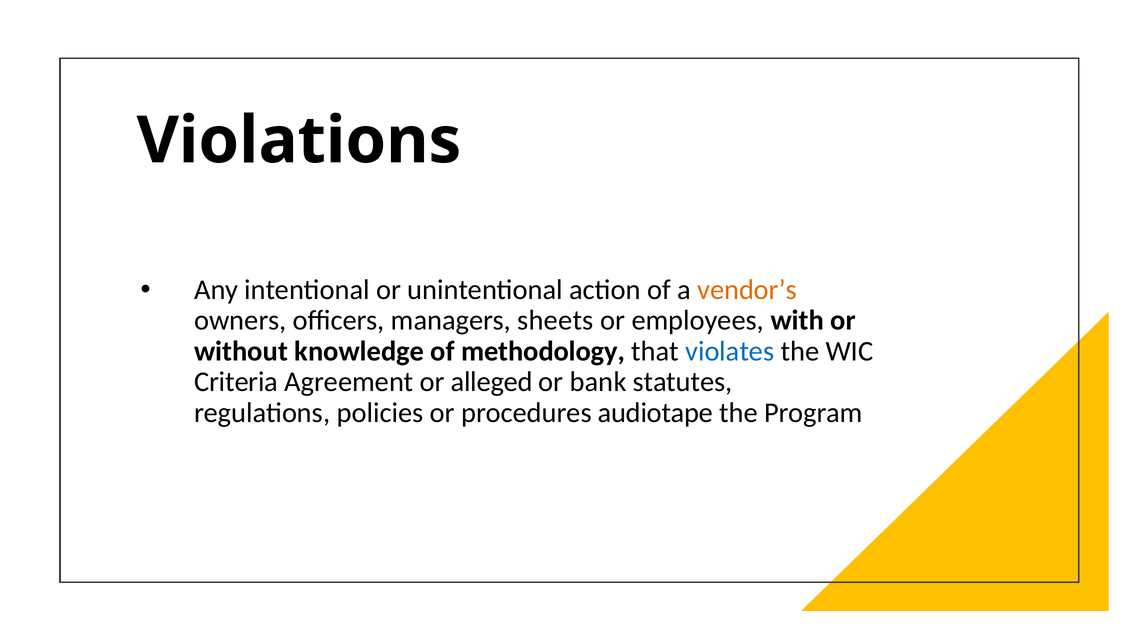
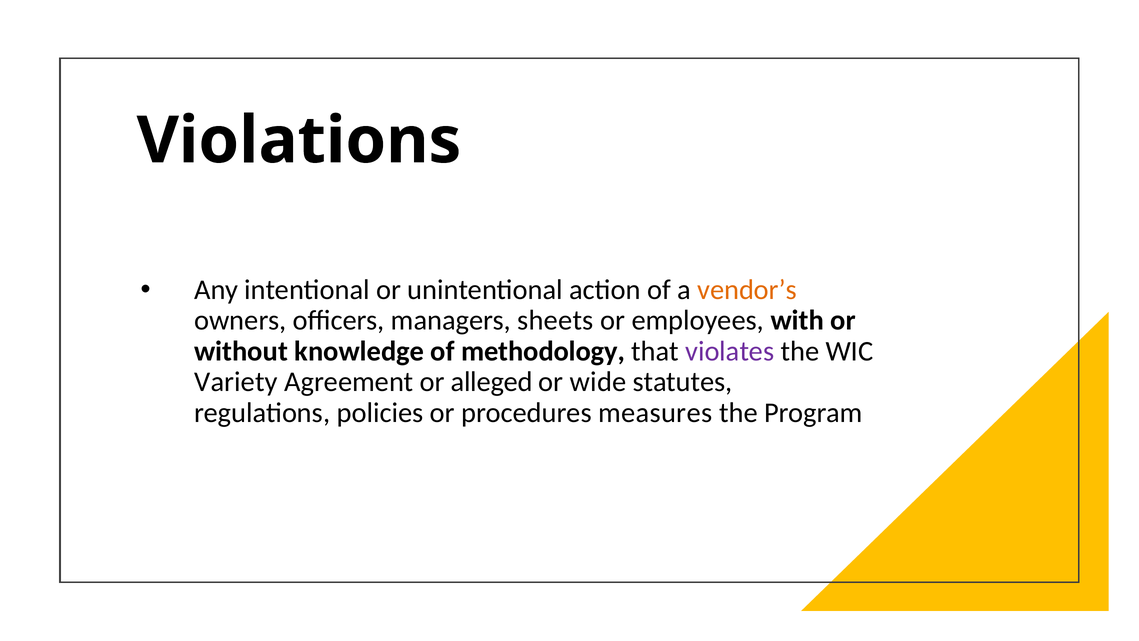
violates colour: blue -> purple (730, 351)
Criteria: Criteria -> Variety (236, 382)
bank: bank -> wide (598, 382)
audiotape: audiotape -> measures (655, 413)
